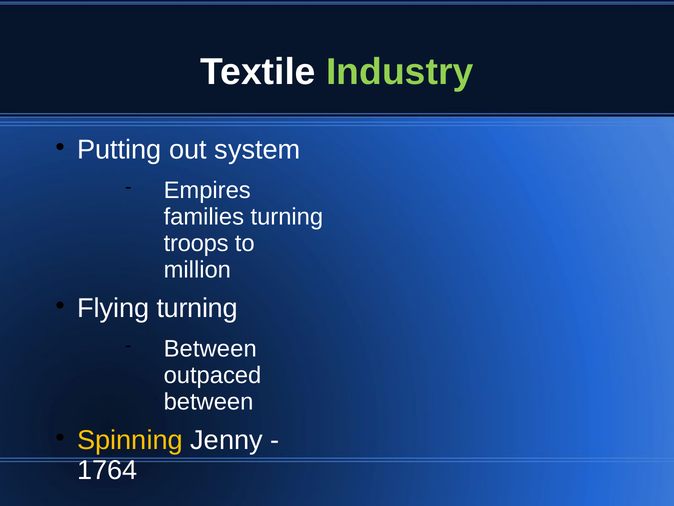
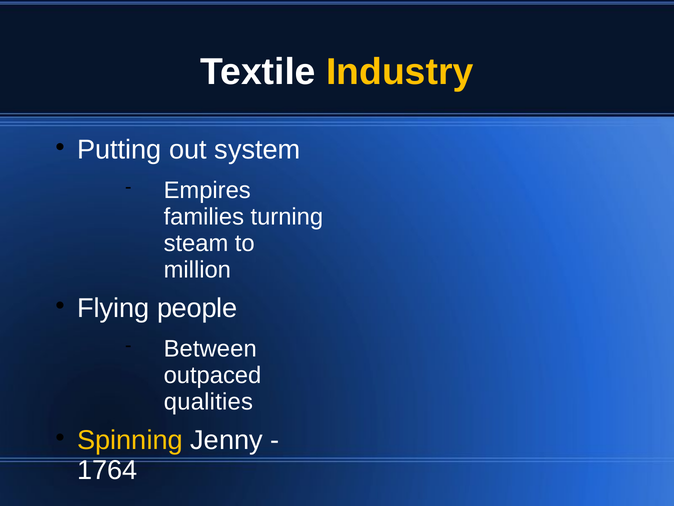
Industry colour: light green -> yellow (400, 72)
troops: troops -> steam (196, 243)
Flying turning: turning -> people (197, 308)
between: between -> qualities (208, 401)
